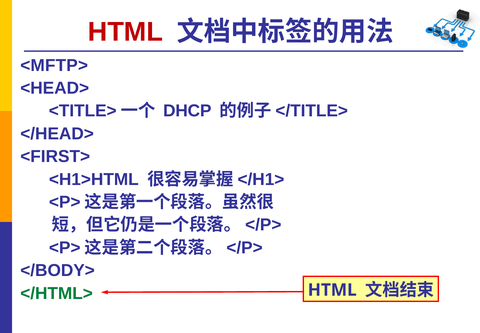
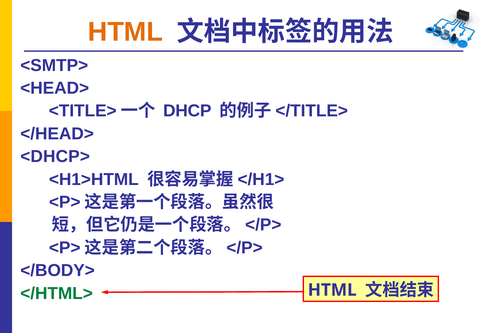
HTML colour: red -> orange (125, 32)
<MFTP>: <MFTP> -> <SMTP> (54, 65)
<FIRST>: <FIRST> -> <DHCP> (55, 156)
